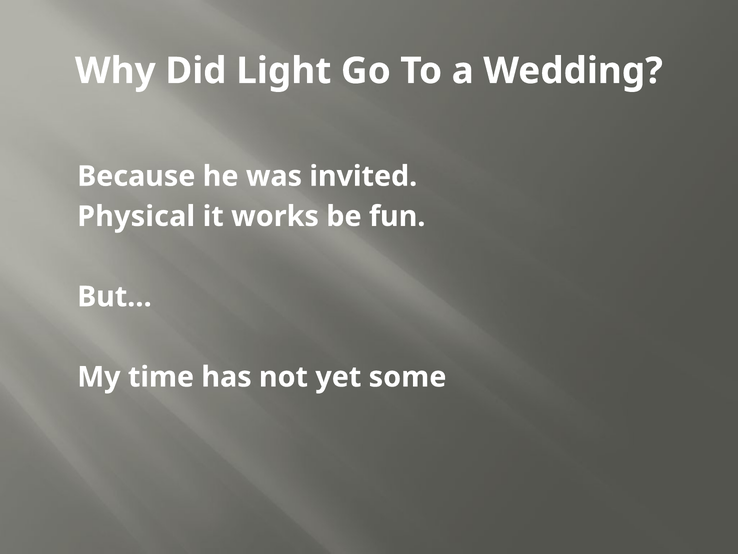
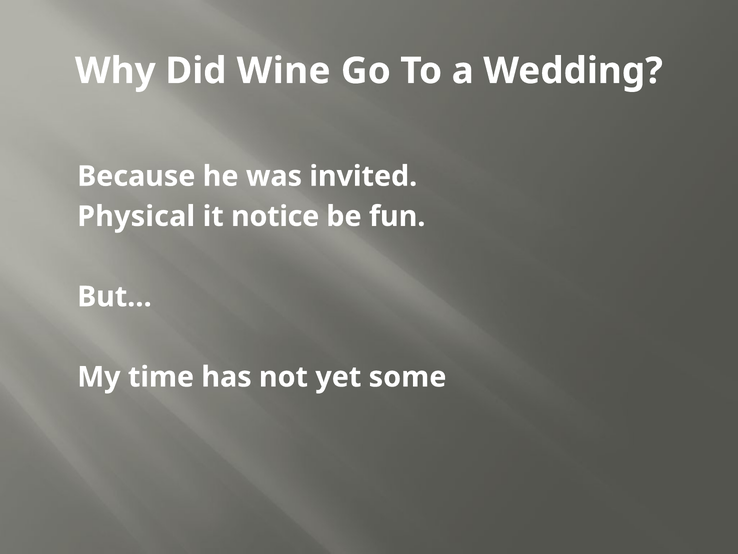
Light: Light -> Wine (284, 71)
works: works -> notice (275, 216)
